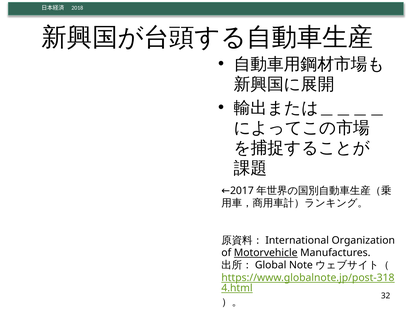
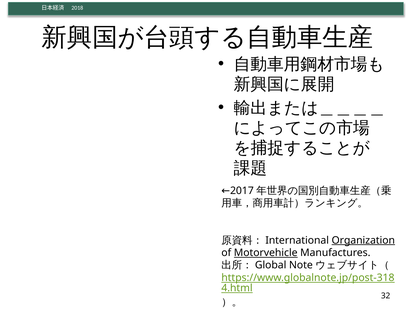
Organization underline: none -> present (363, 241)
